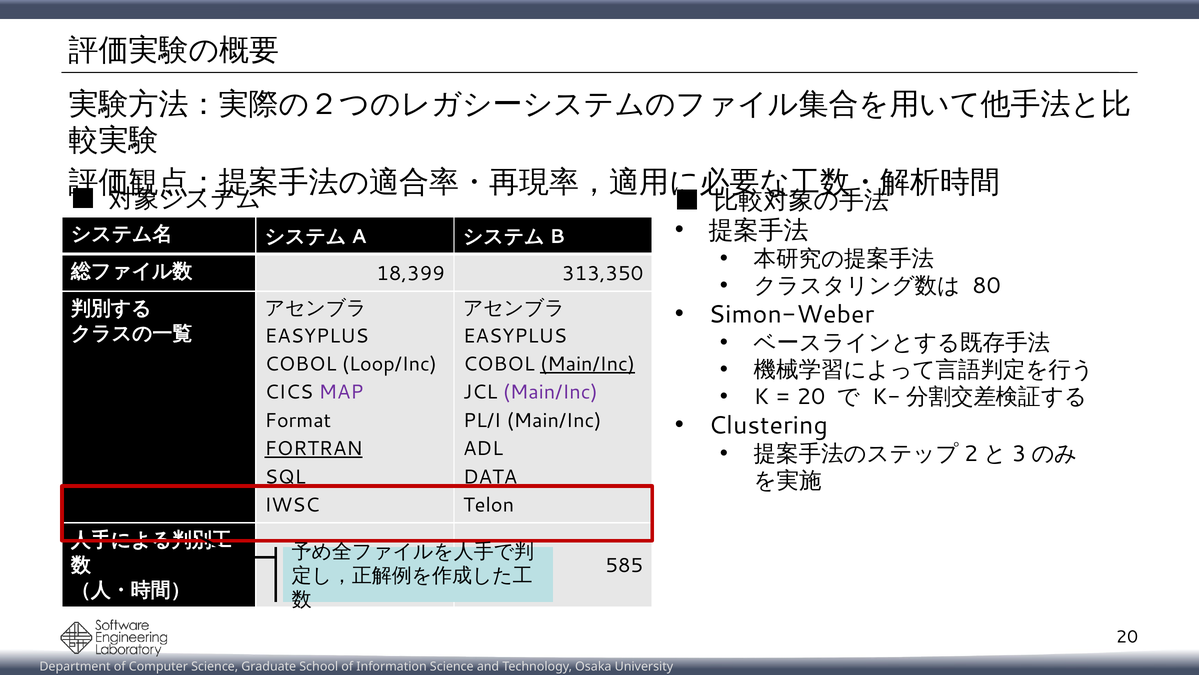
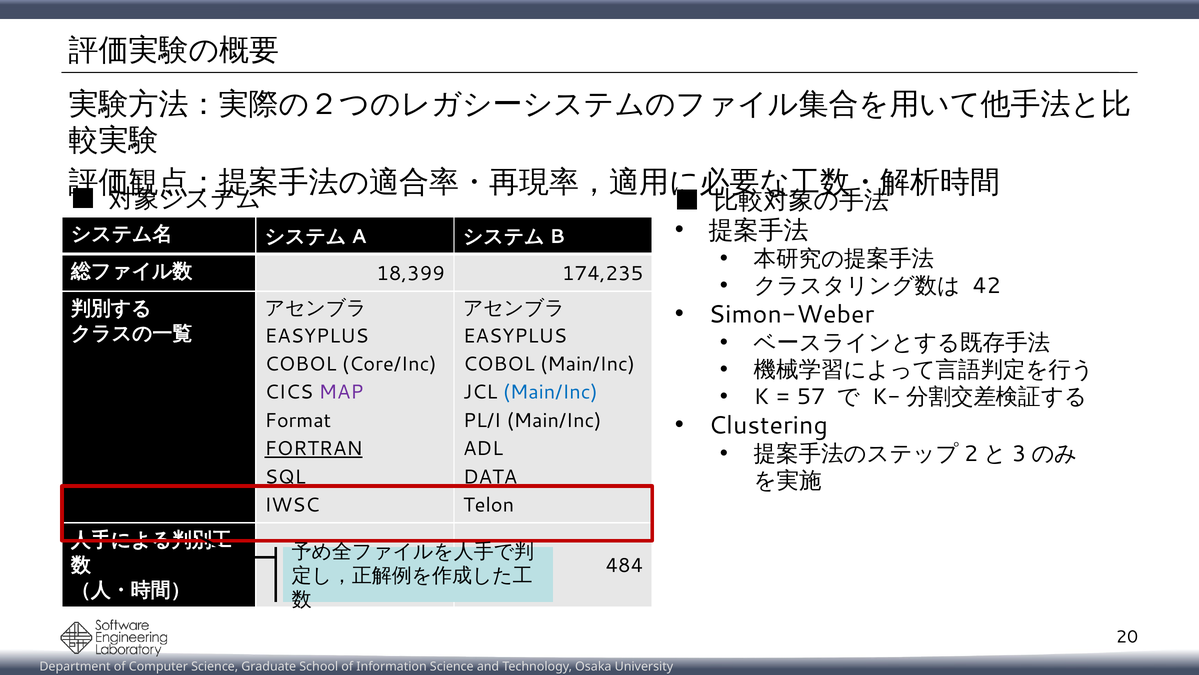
313,350: 313,350 -> 174,235 (603, 273)
80: 80 -> 42 (987, 286)
Loop/Inc: Loop/Inc -> Core/Inc (389, 364)
Main/Inc underline: present -> none (588, 364)
Main/Inc colour: purple -> blue (550, 392)
20: 20 -> 57 (811, 396)
585: 585 -> 484 (624, 565)
